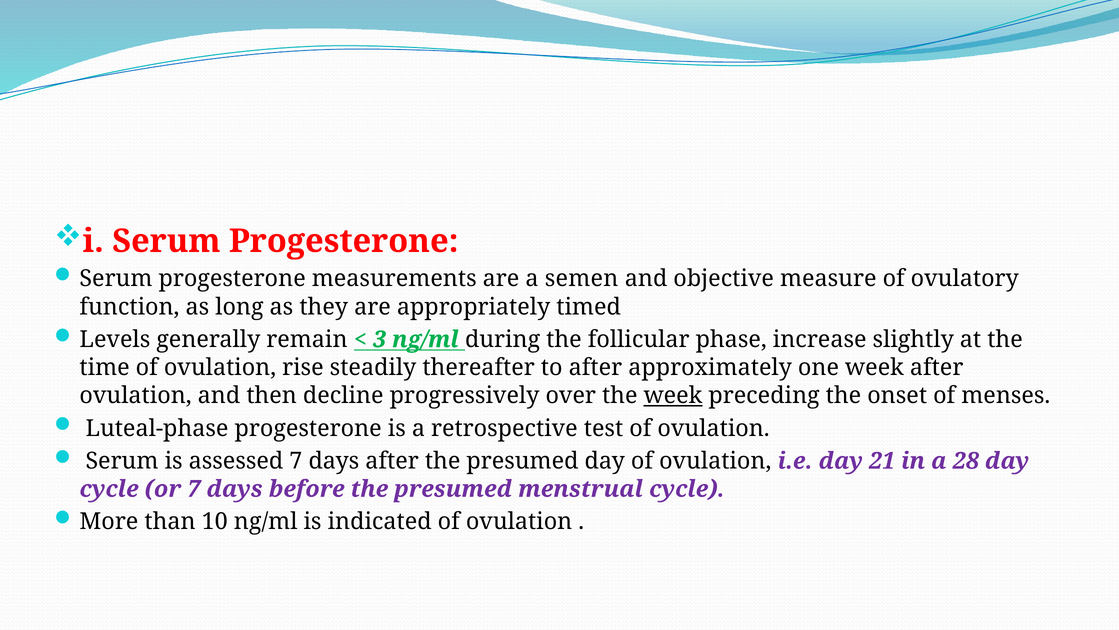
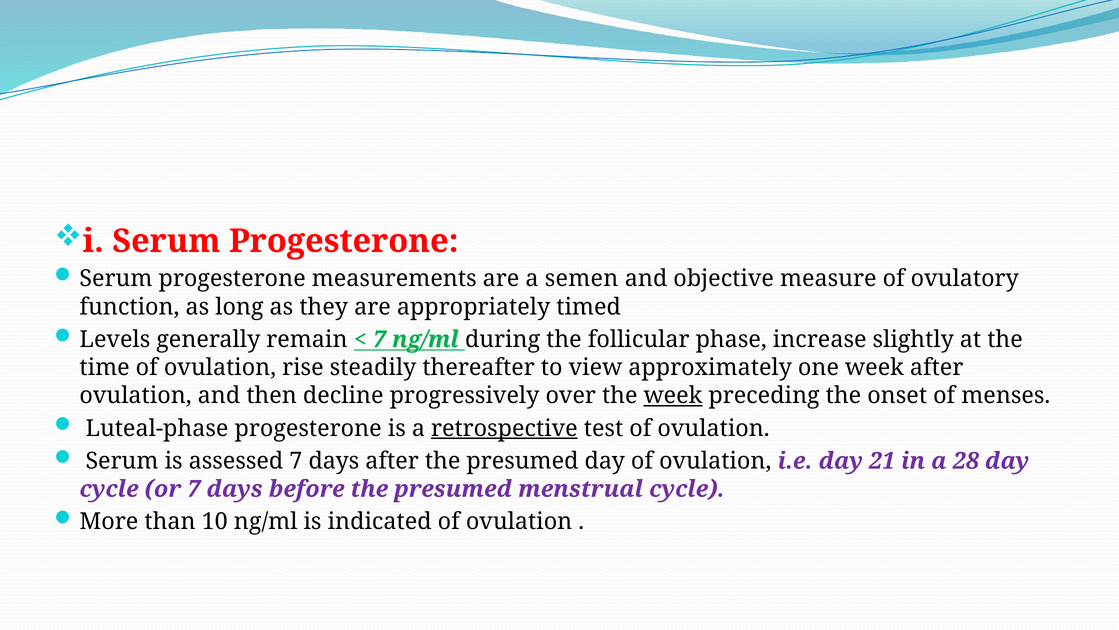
3: 3 -> 7 (379, 339)
to after: after -> view (595, 367)
retrospective underline: none -> present (504, 428)
